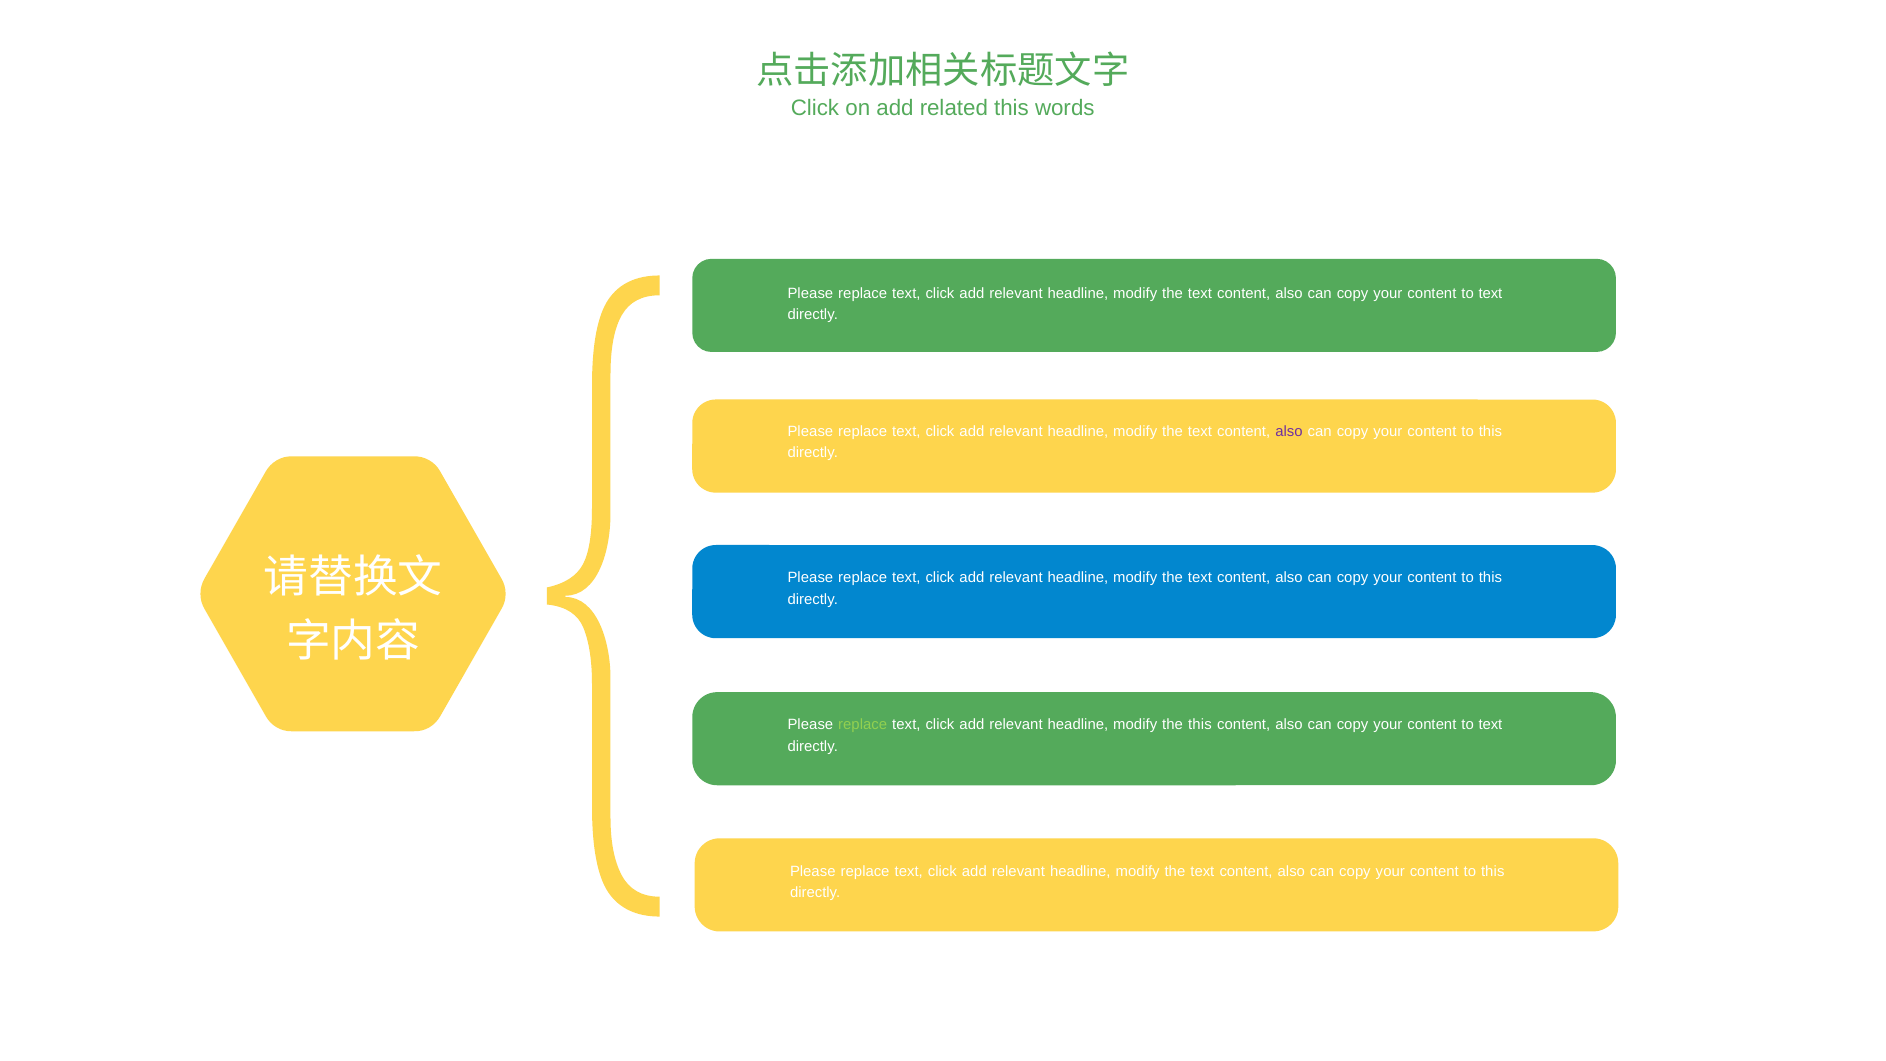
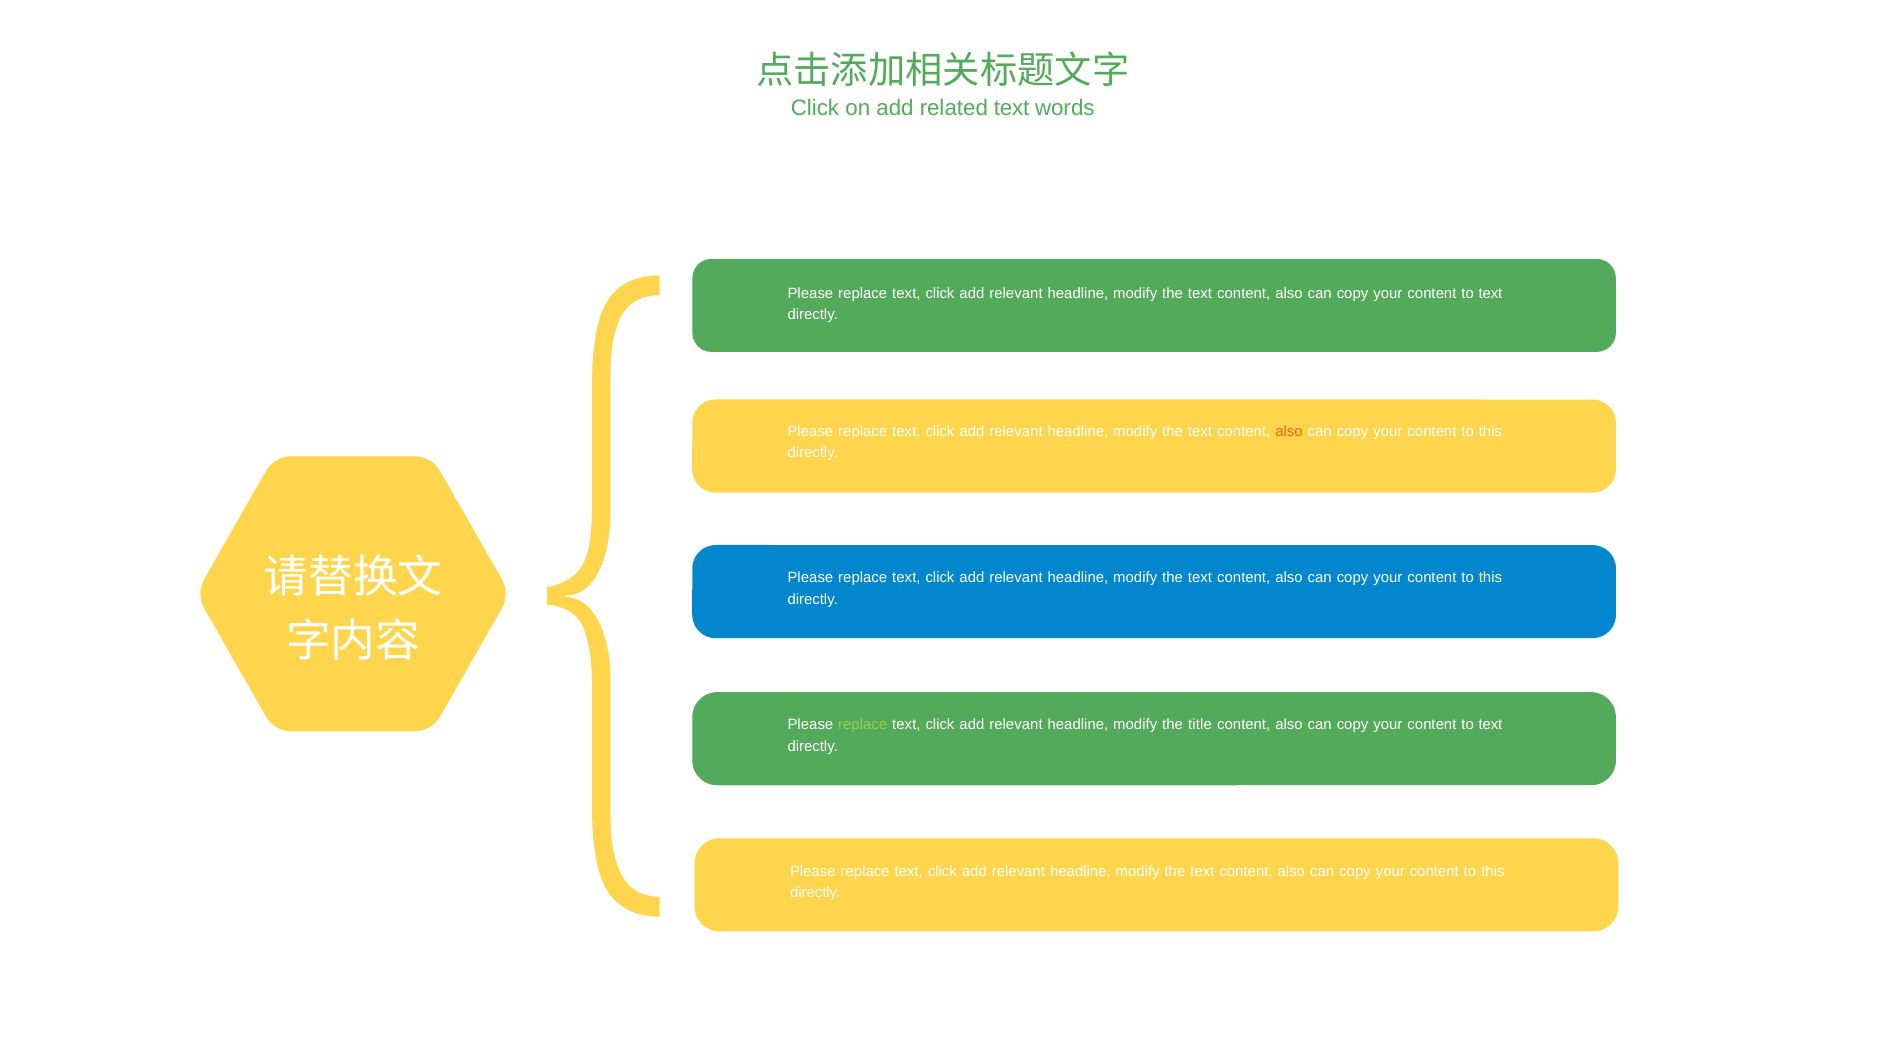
related this: this -> text (1012, 108)
also colour: purple -> orange (1289, 431)
the this: this -> title (1200, 725)
